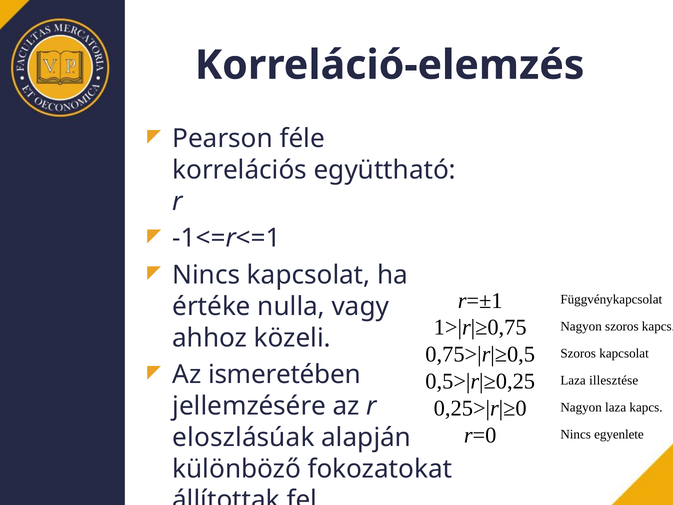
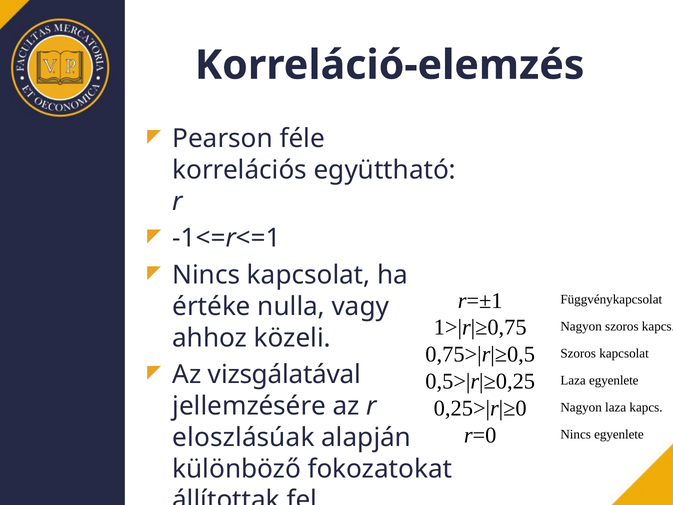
ismeretében: ismeretében -> vizsgálatával (284, 374)
Laza illesztése: illesztése -> egyenlete (614, 380)
